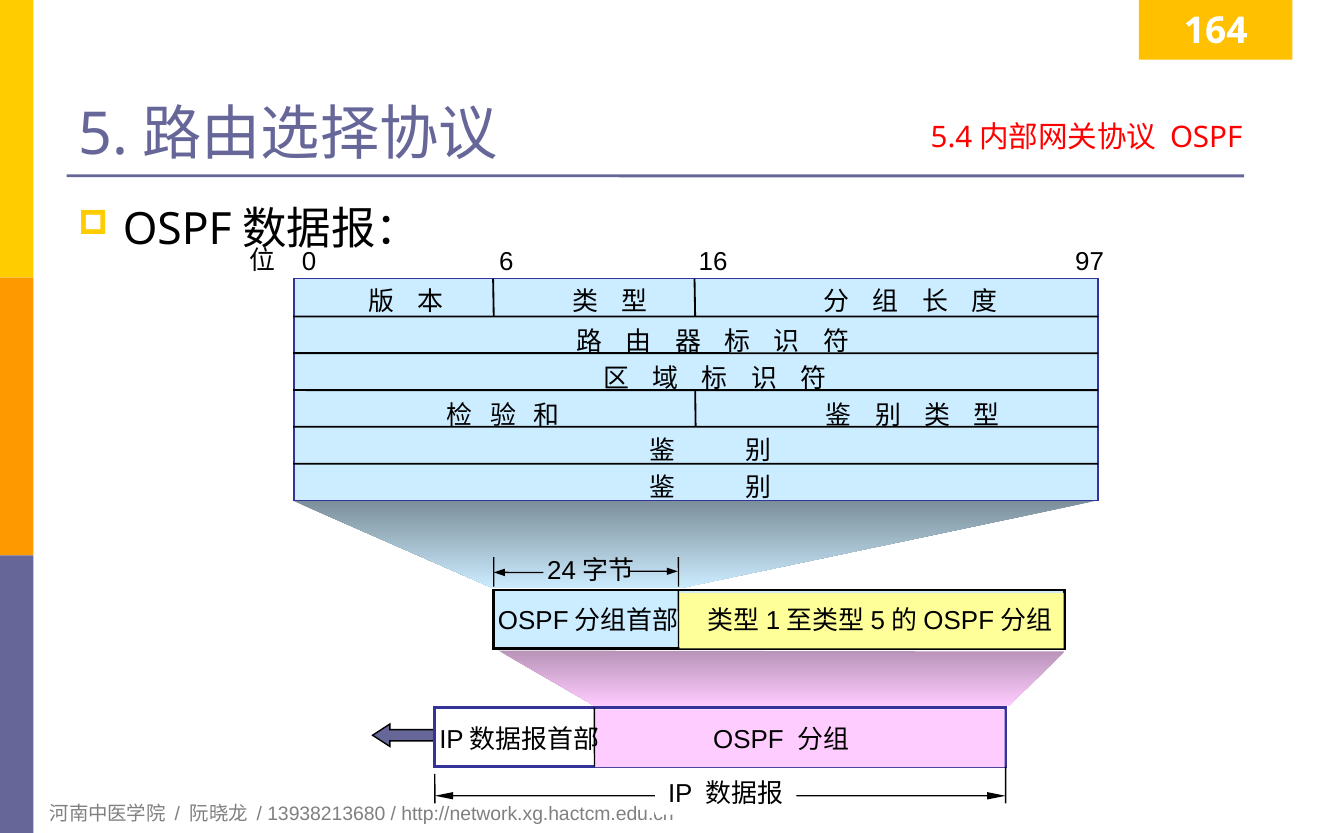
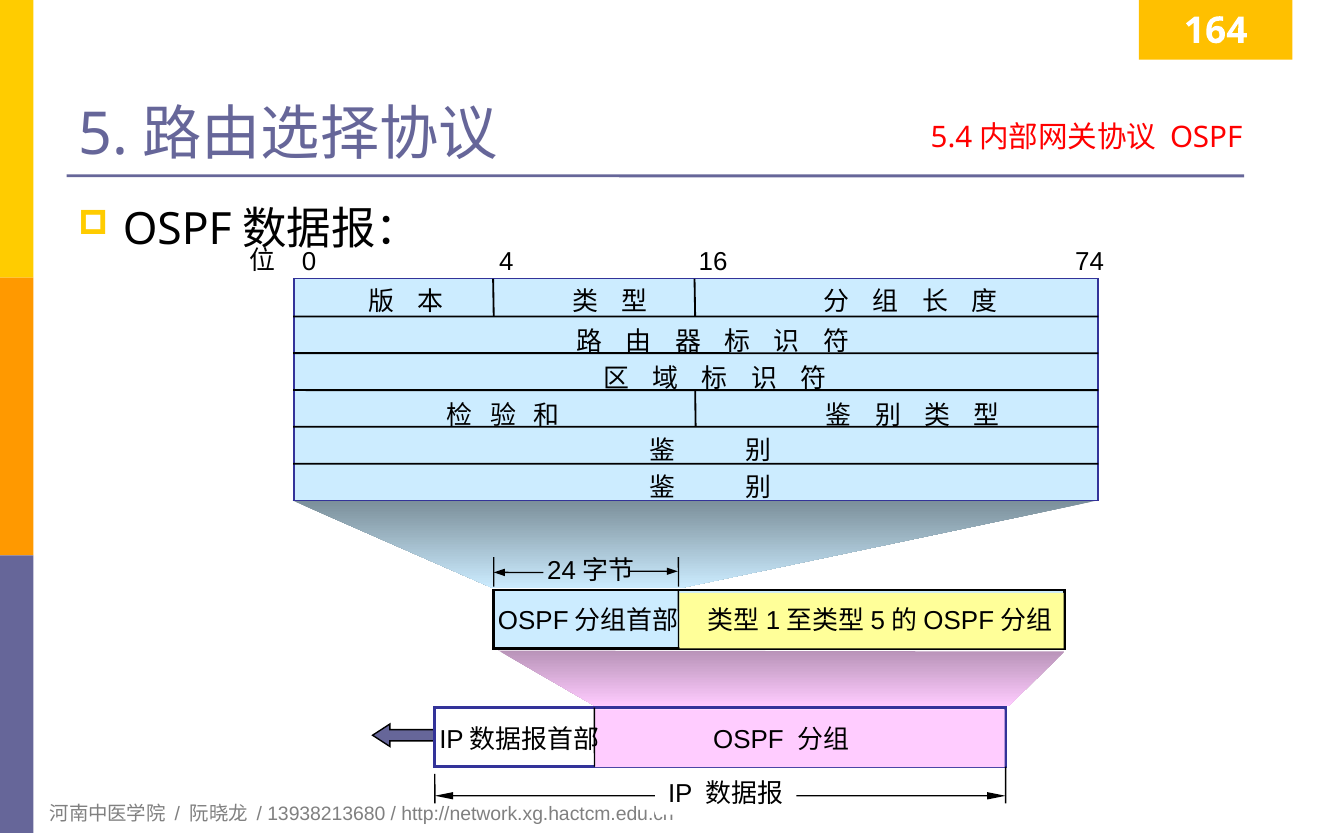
6: 6 -> 4 (506, 262)
97: 97 -> 74 (1090, 262)
